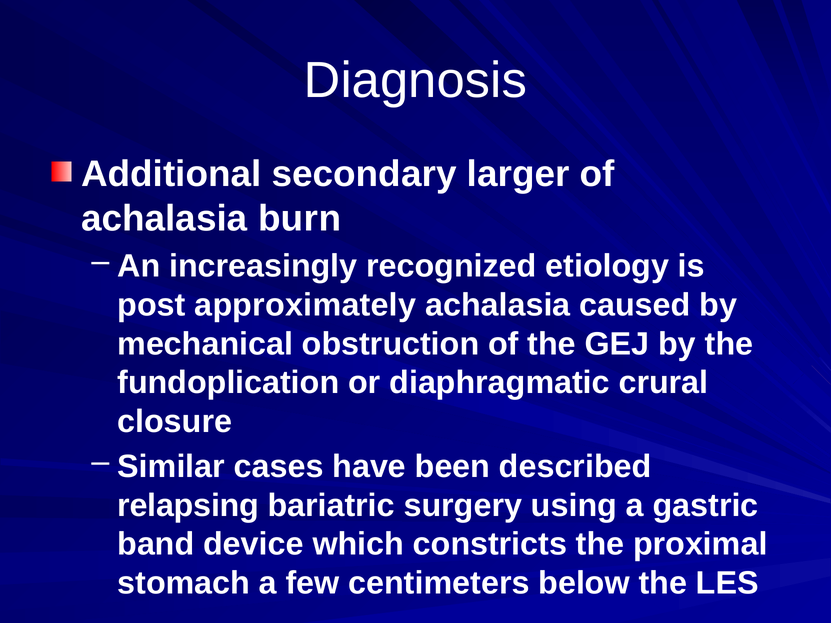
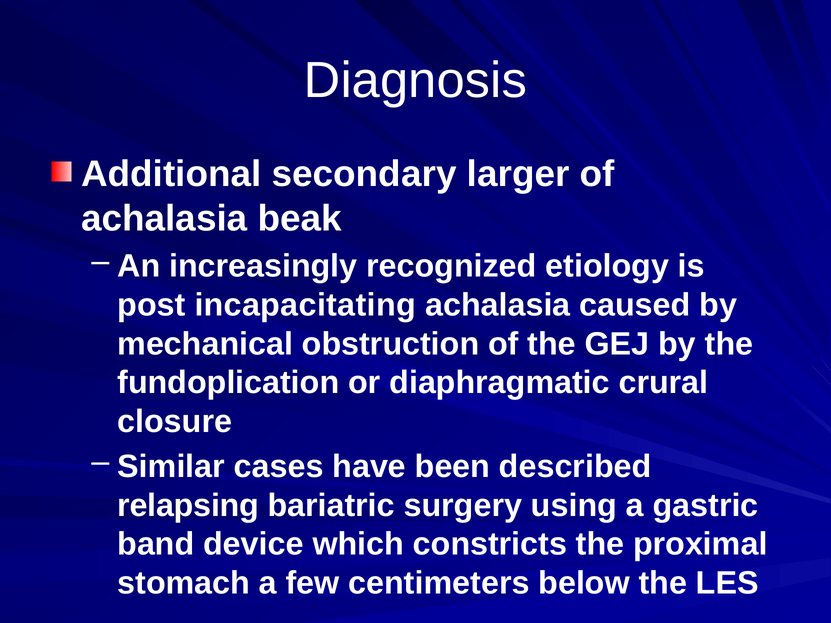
burn: burn -> beak (300, 219)
approximately: approximately -> incapacitating (305, 305)
